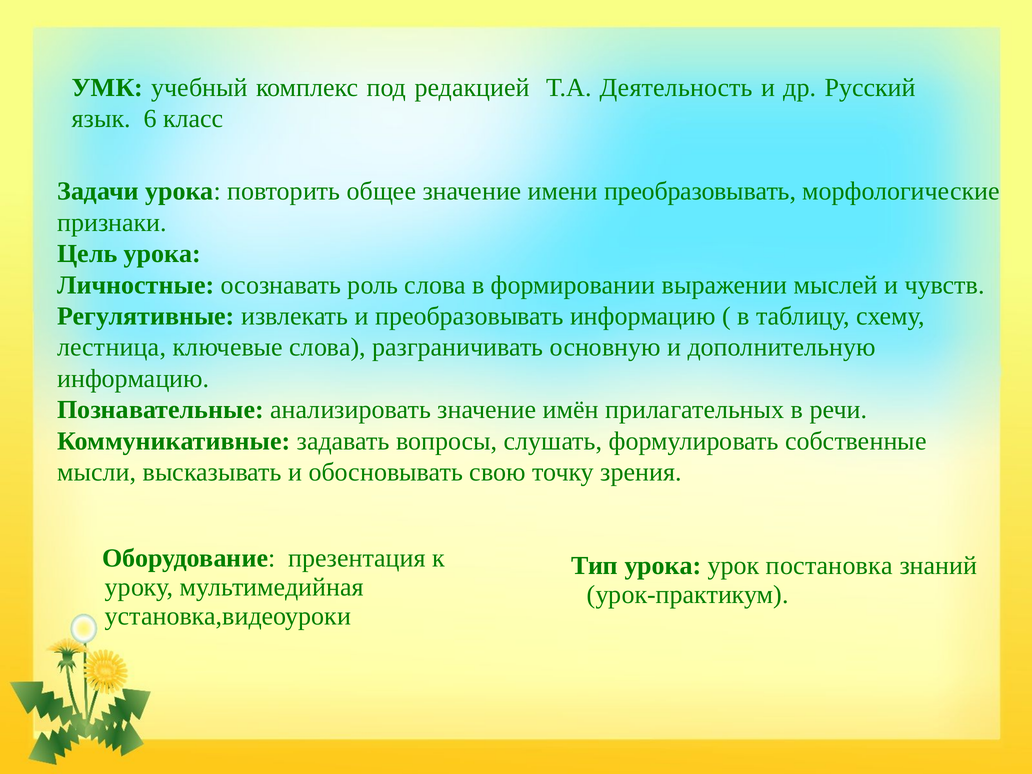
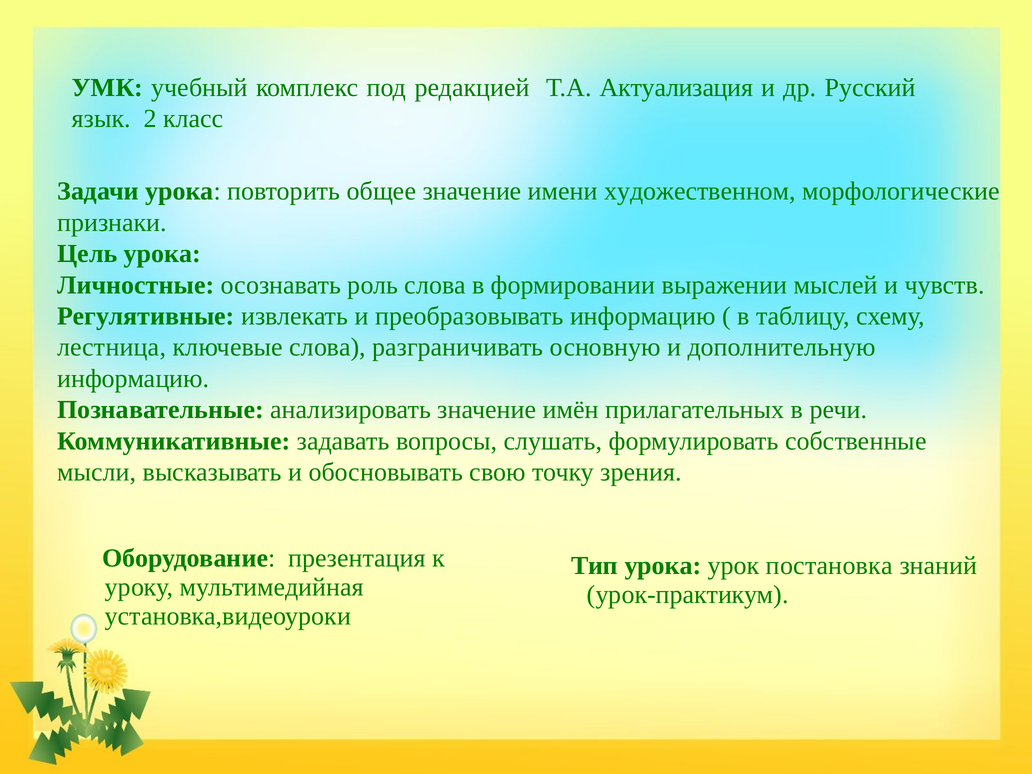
Деятельность: Деятельность -> Актуализация (677, 88)
6: 6 -> 2 (150, 119)
имени преобразовывать: преобразовывать -> художественном (700, 191)
